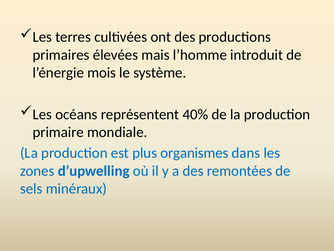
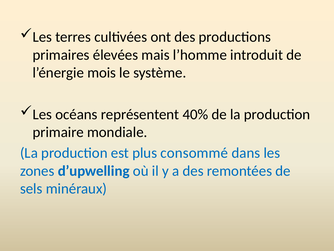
organismes: organismes -> consommé (194, 153)
